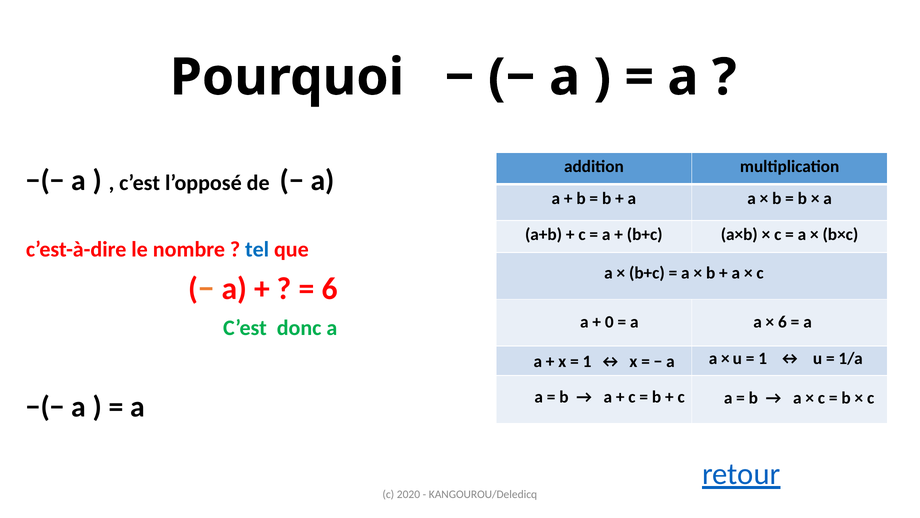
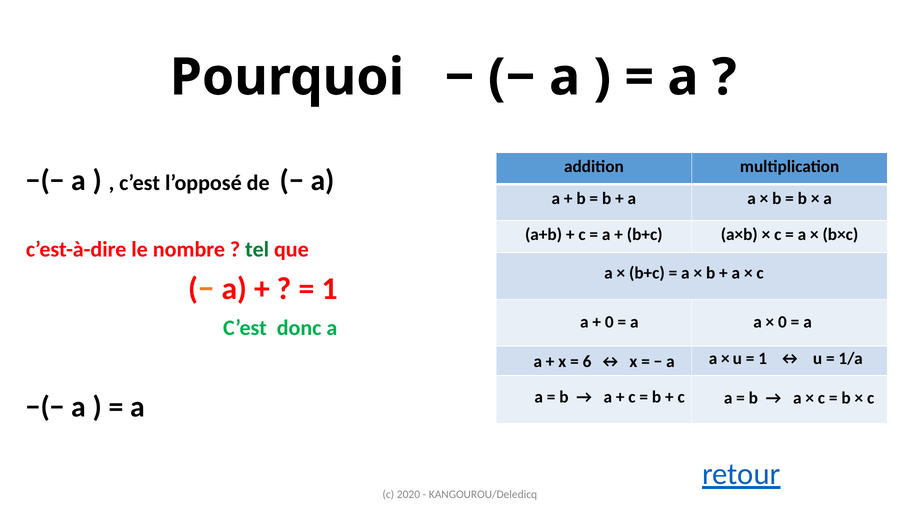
tel colour: blue -> green (257, 249)
6: 6 -> 1 (330, 289)
6: 6 -> 0 (782, 322)
1: 1 -> 6 (587, 361)
